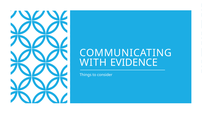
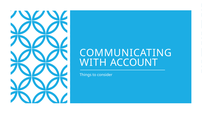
EVIDENCE: EVIDENCE -> ACCOUNT (134, 62)
